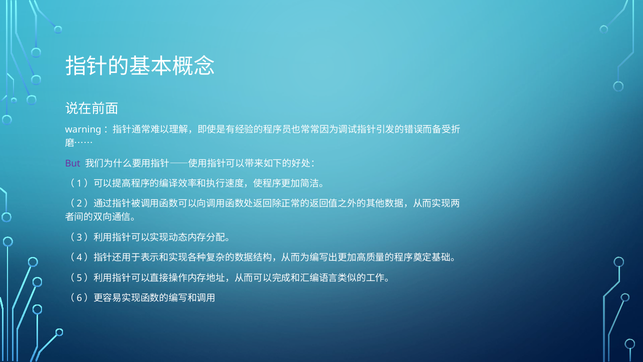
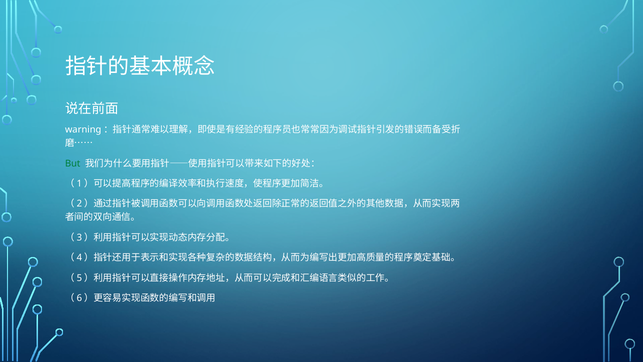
But colour: purple -> green (73, 163)
